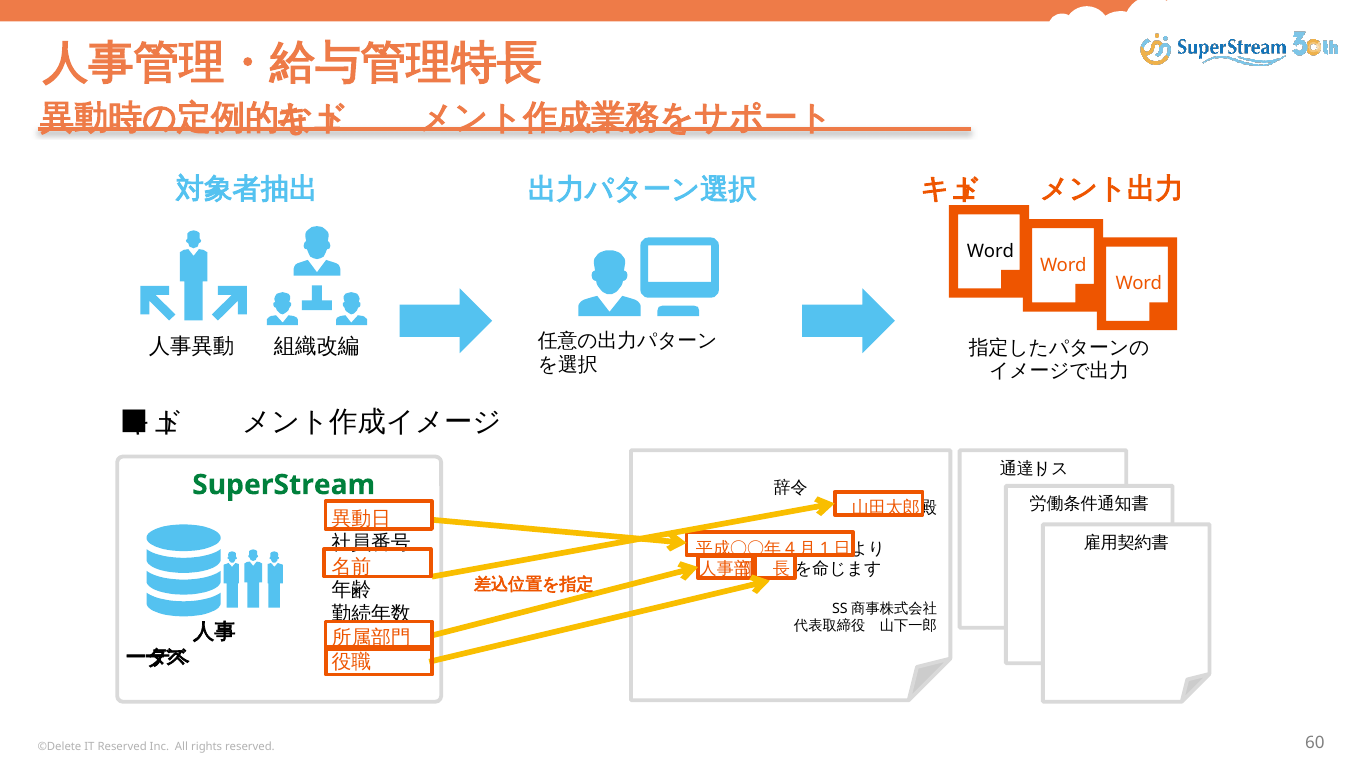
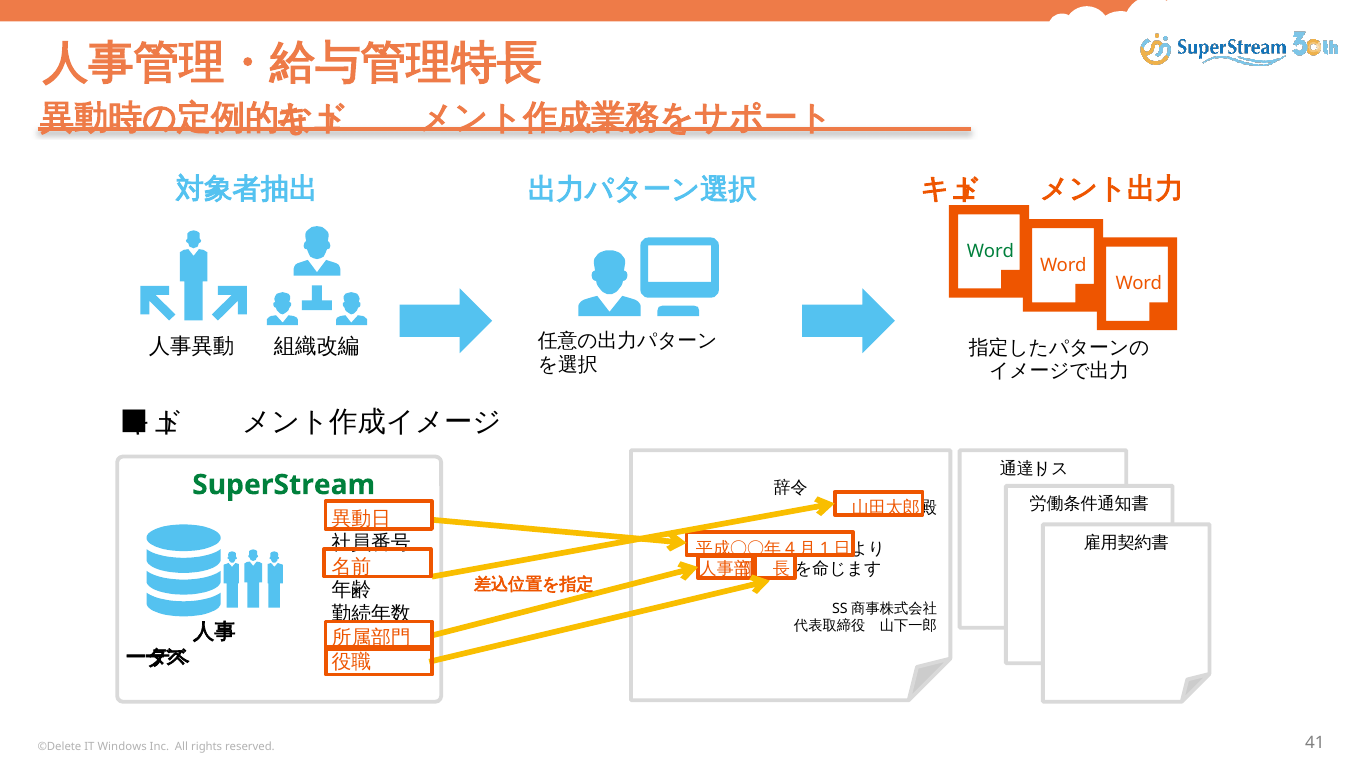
Word colour: black -> green (990, 251)
IT Reserved: Reserved -> Windows (122, 747)
60: 60 -> 41 (1315, 743)
